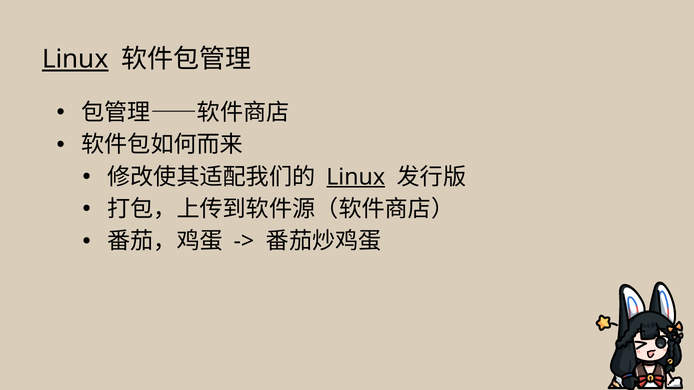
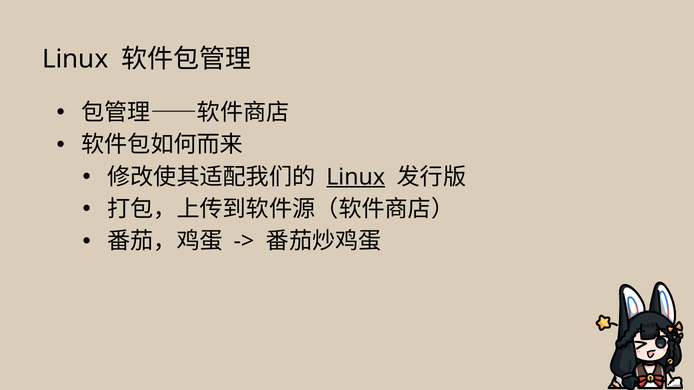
Linux underline: present -> none (75, 59)
